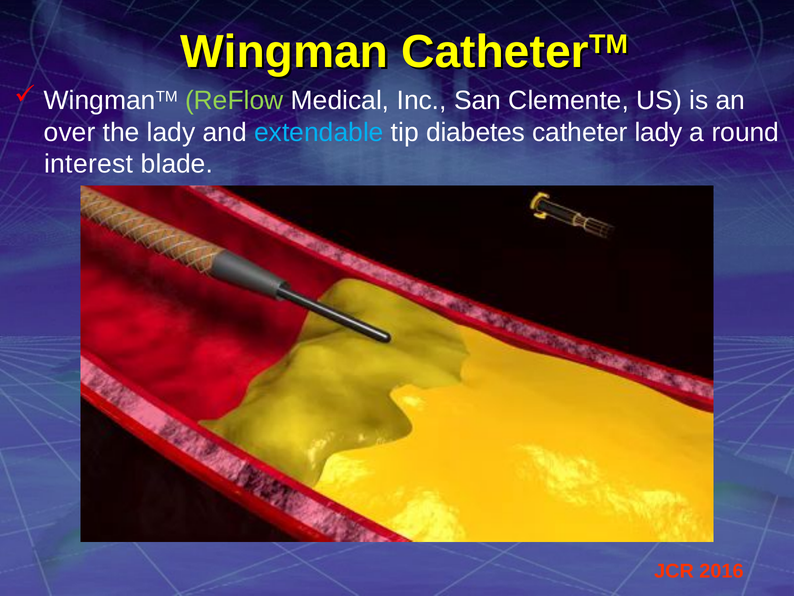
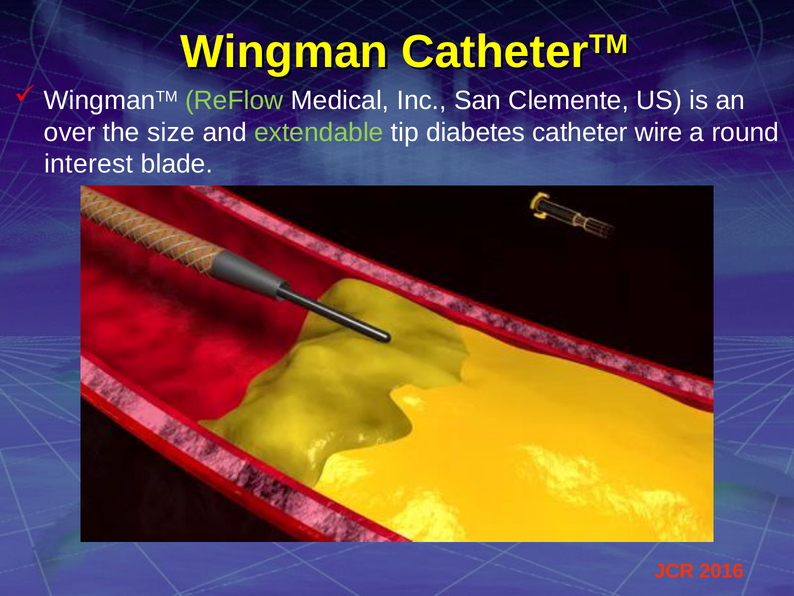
the lady: lady -> size (171, 132)
extendable colour: light blue -> light green (319, 132)
catheter lady: lady -> wire (659, 132)
